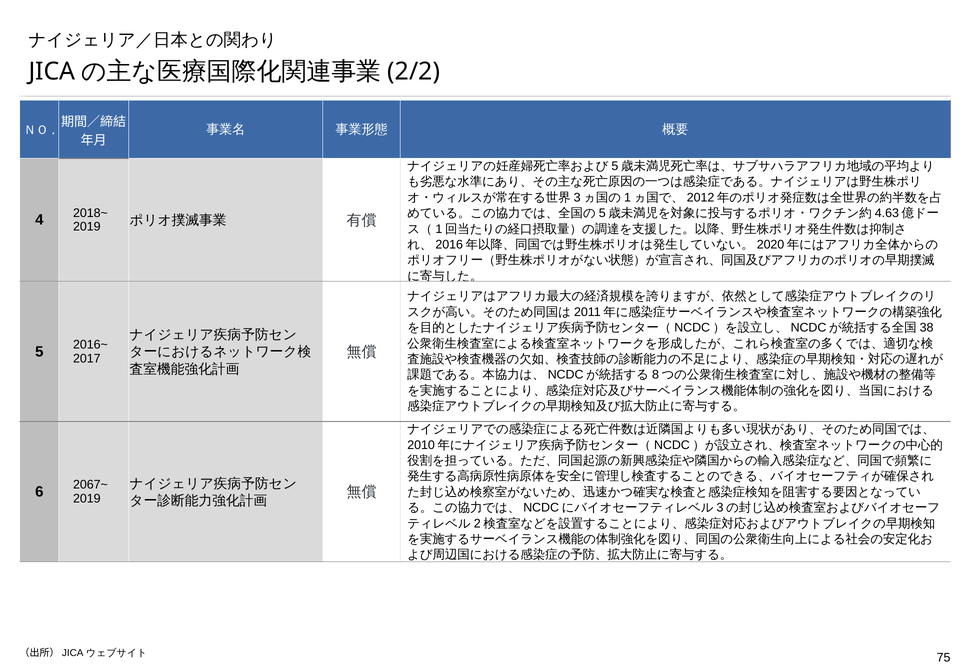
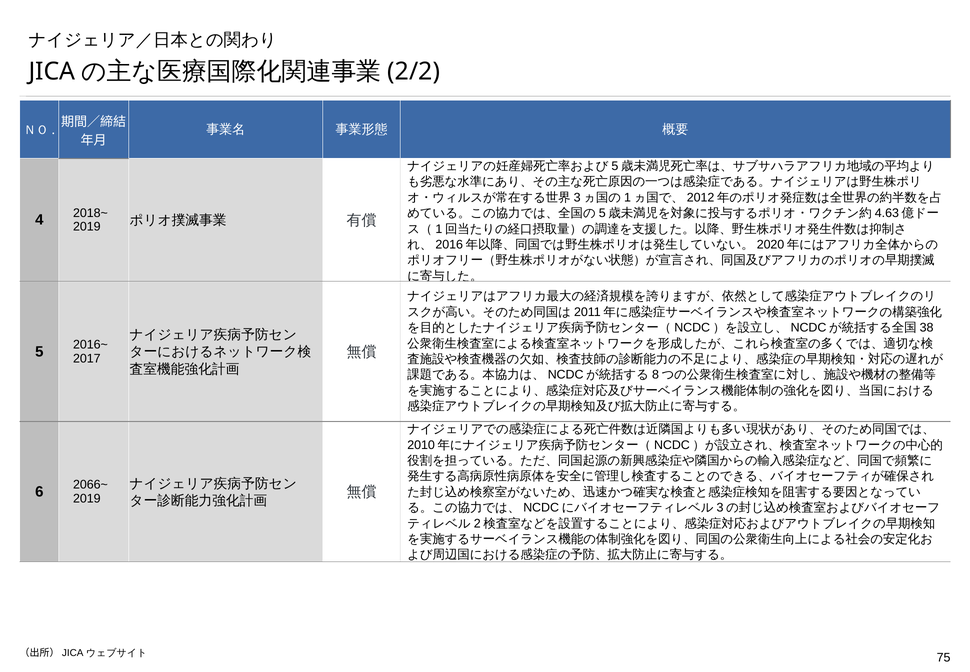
2067~: 2067~ -> 2066~ (90, 485)
